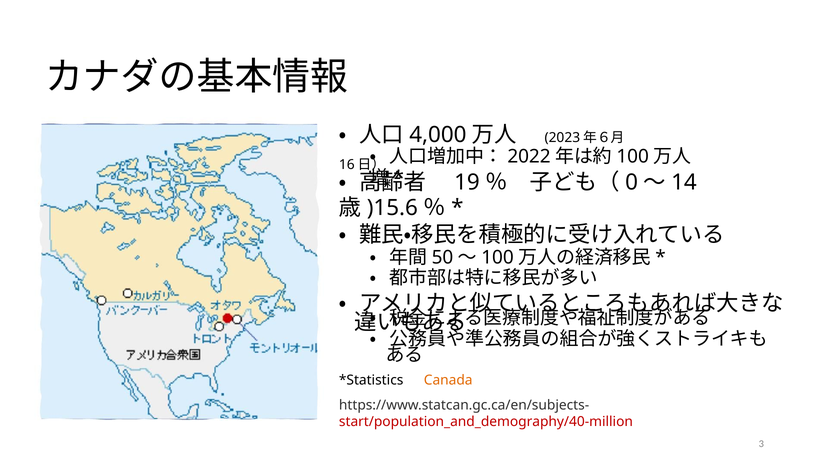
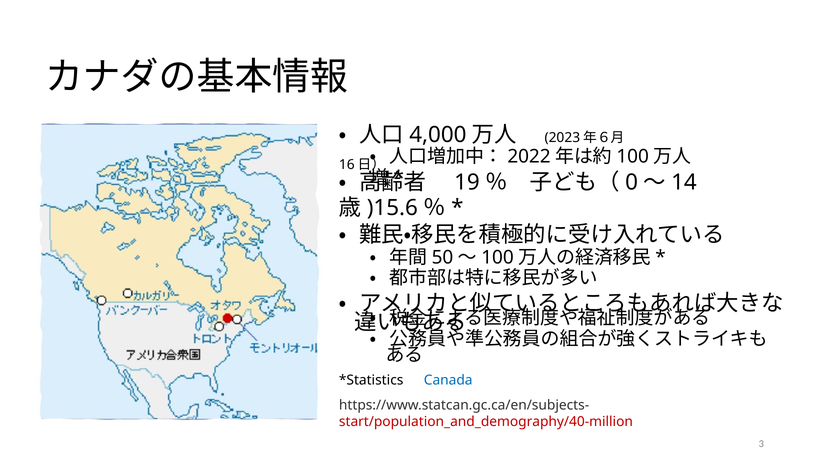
Canada colour: orange -> blue (448, 380)
